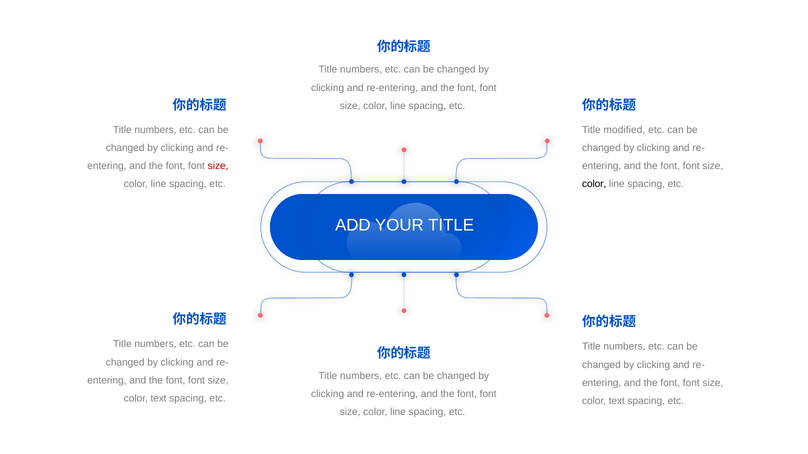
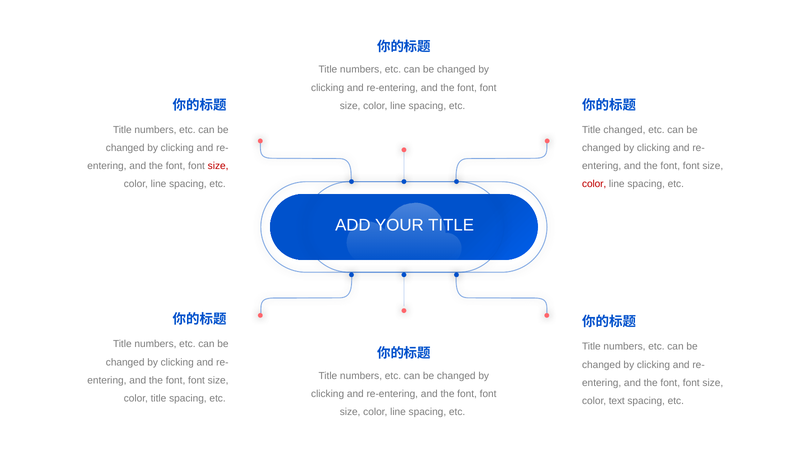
Title modified: modified -> changed (624, 130)
color colour: black -> red (594, 184)
text: text -> title (158, 399)
